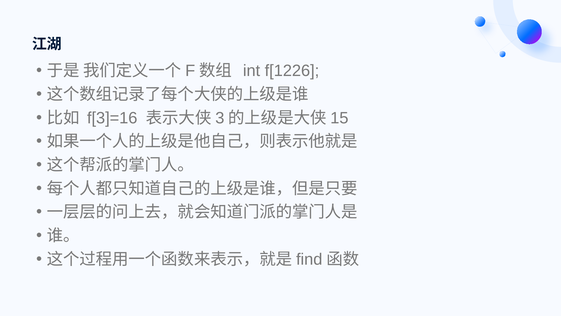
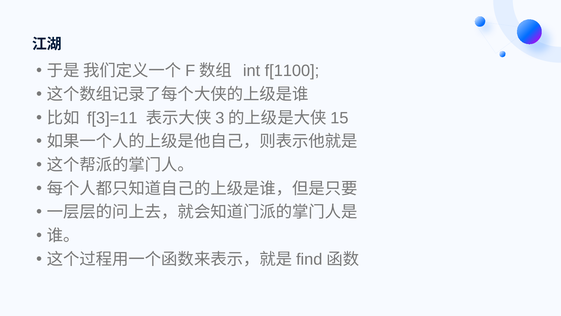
f[1226: f[1226 -> f[1100 (292, 71)
f[3]=16: f[3]=16 -> f[3]=11 (112, 118)
